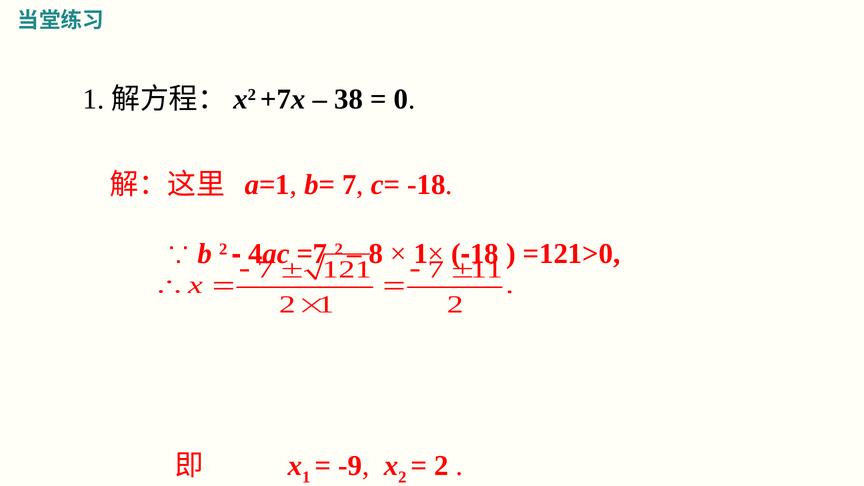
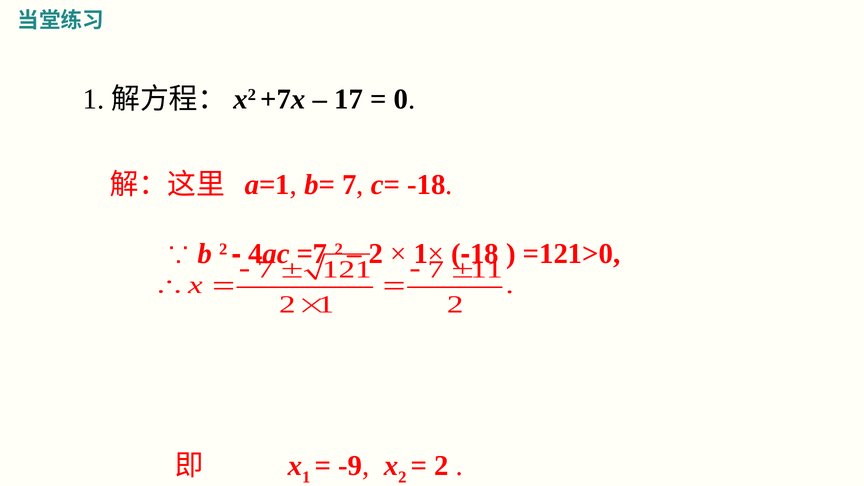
38: 38 -> 17 (349, 99)
8: 8 -> 2 (376, 254)
